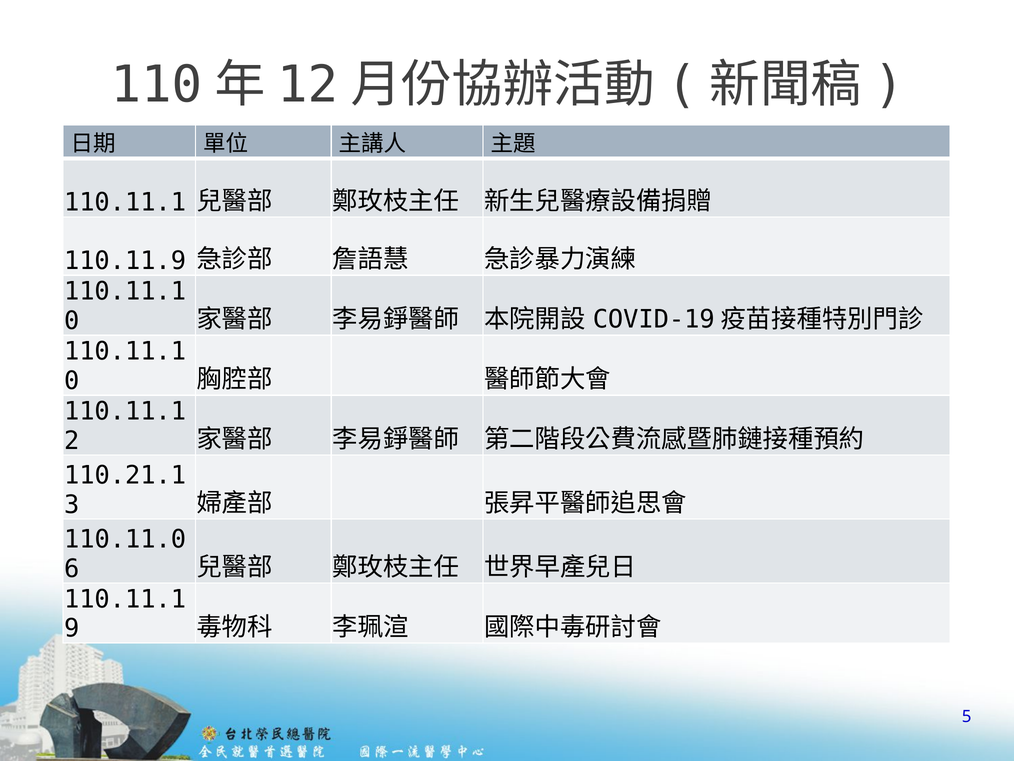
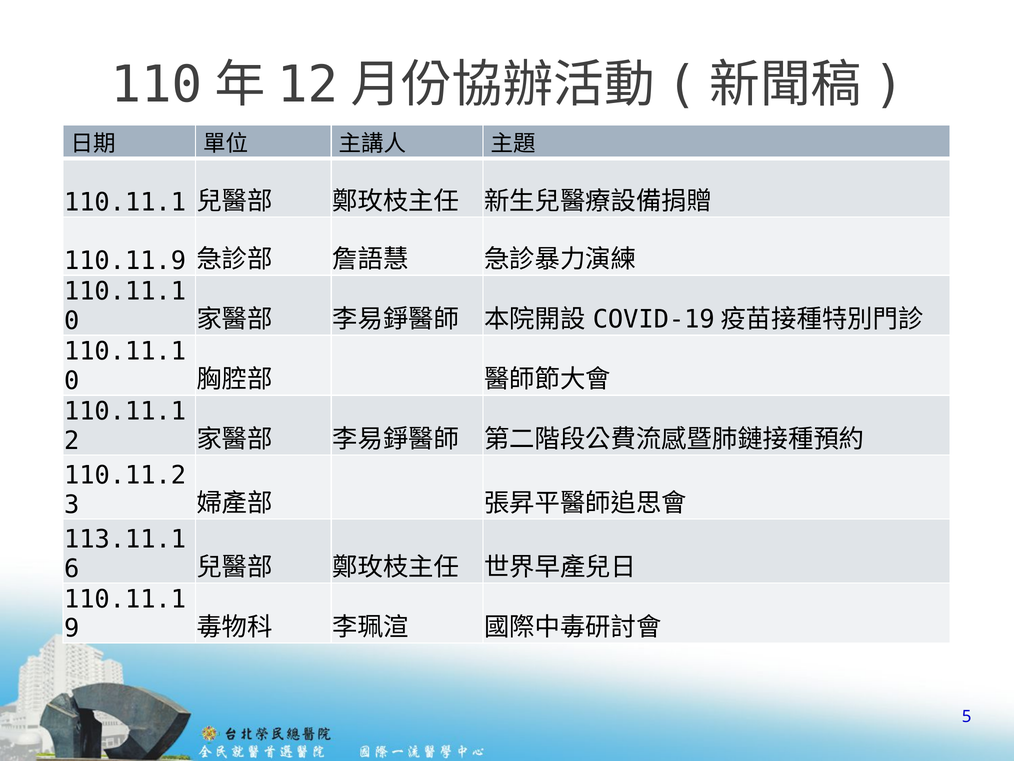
110.21.1: 110.21.1 -> 110.11.2 (125, 475)
110.11.0: 110.11.0 -> 113.11.1 (125, 539)
